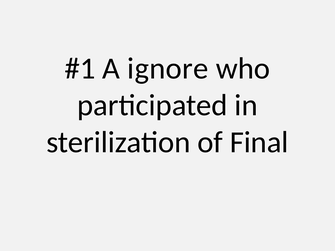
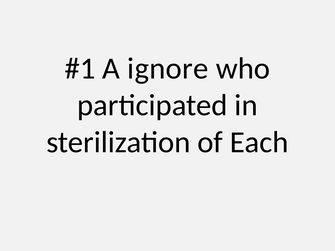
Final: Final -> Each (259, 142)
